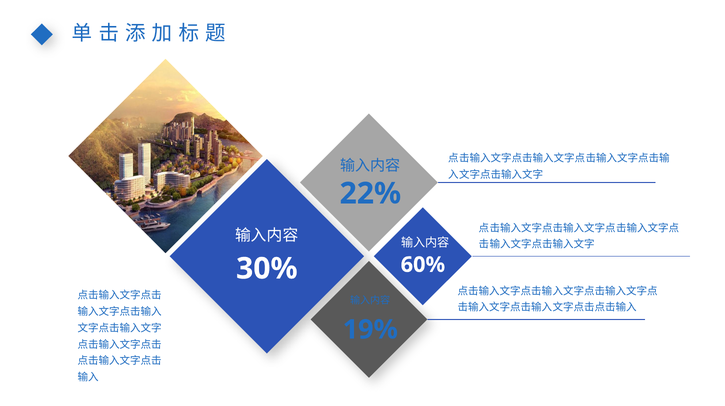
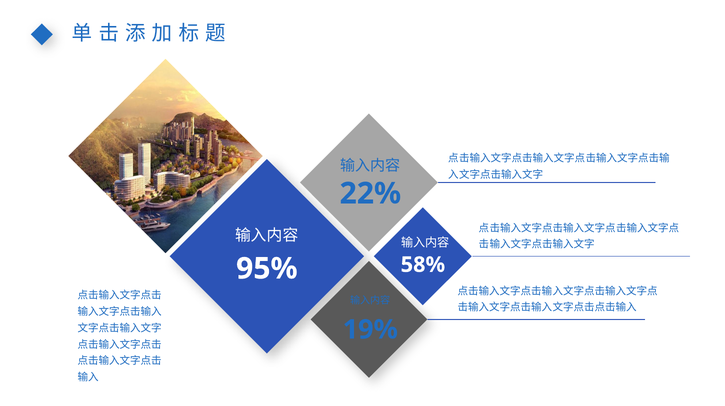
60%: 60% -> 58% (423, 265)
30%: 30% -> 95% (267, 269)
